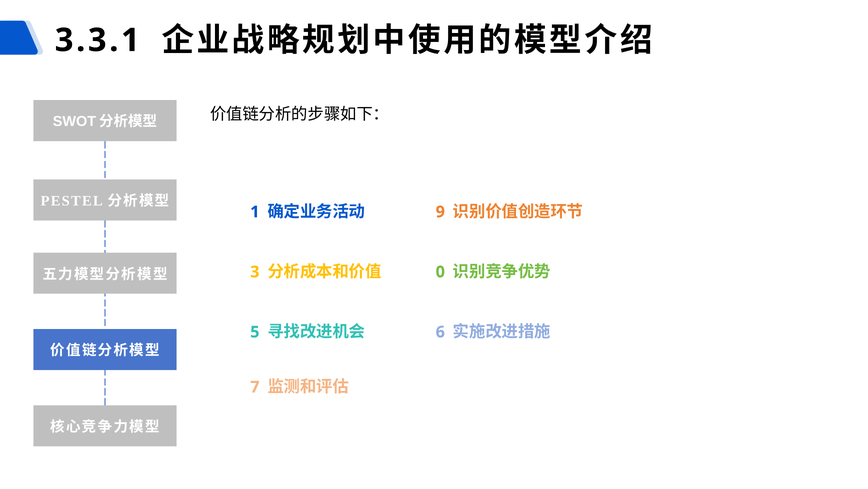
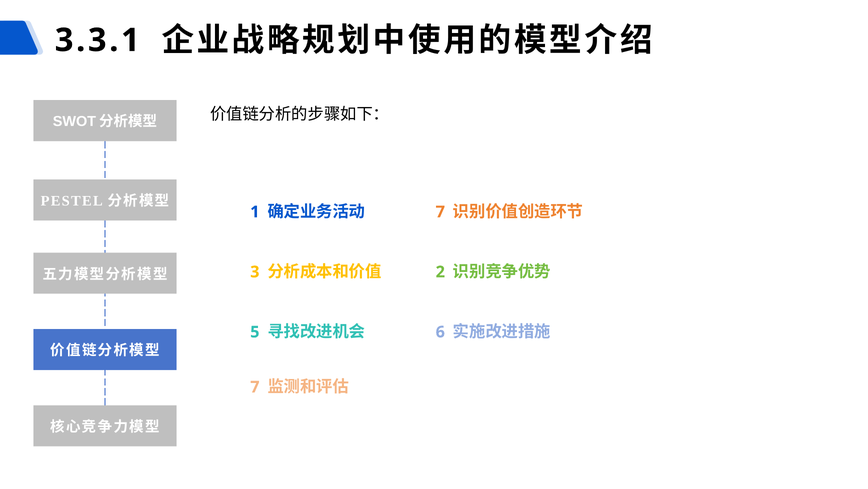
9: 9 -> 7 (440, 212)
0: 0 -> 2 (440, 272)
